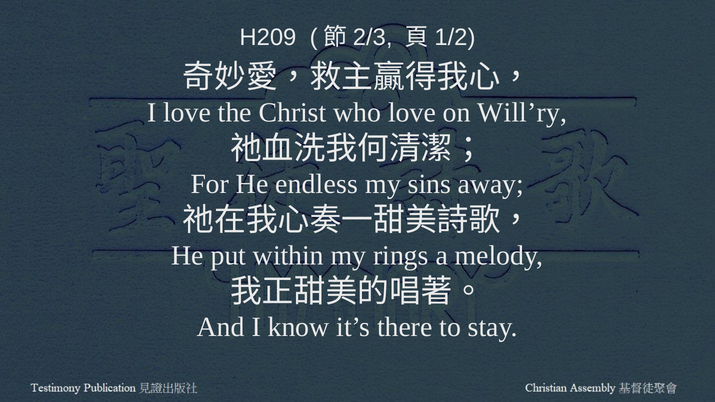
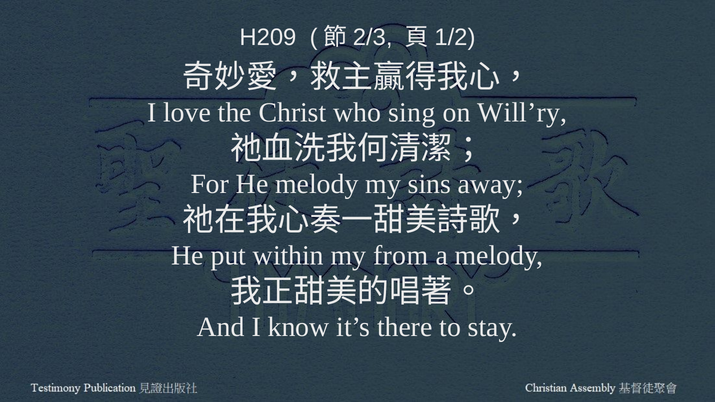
who love: love -> sing (412, 113)
He endless: endless -> melody (317, 184)
rings: rings -> from (401, 256)
